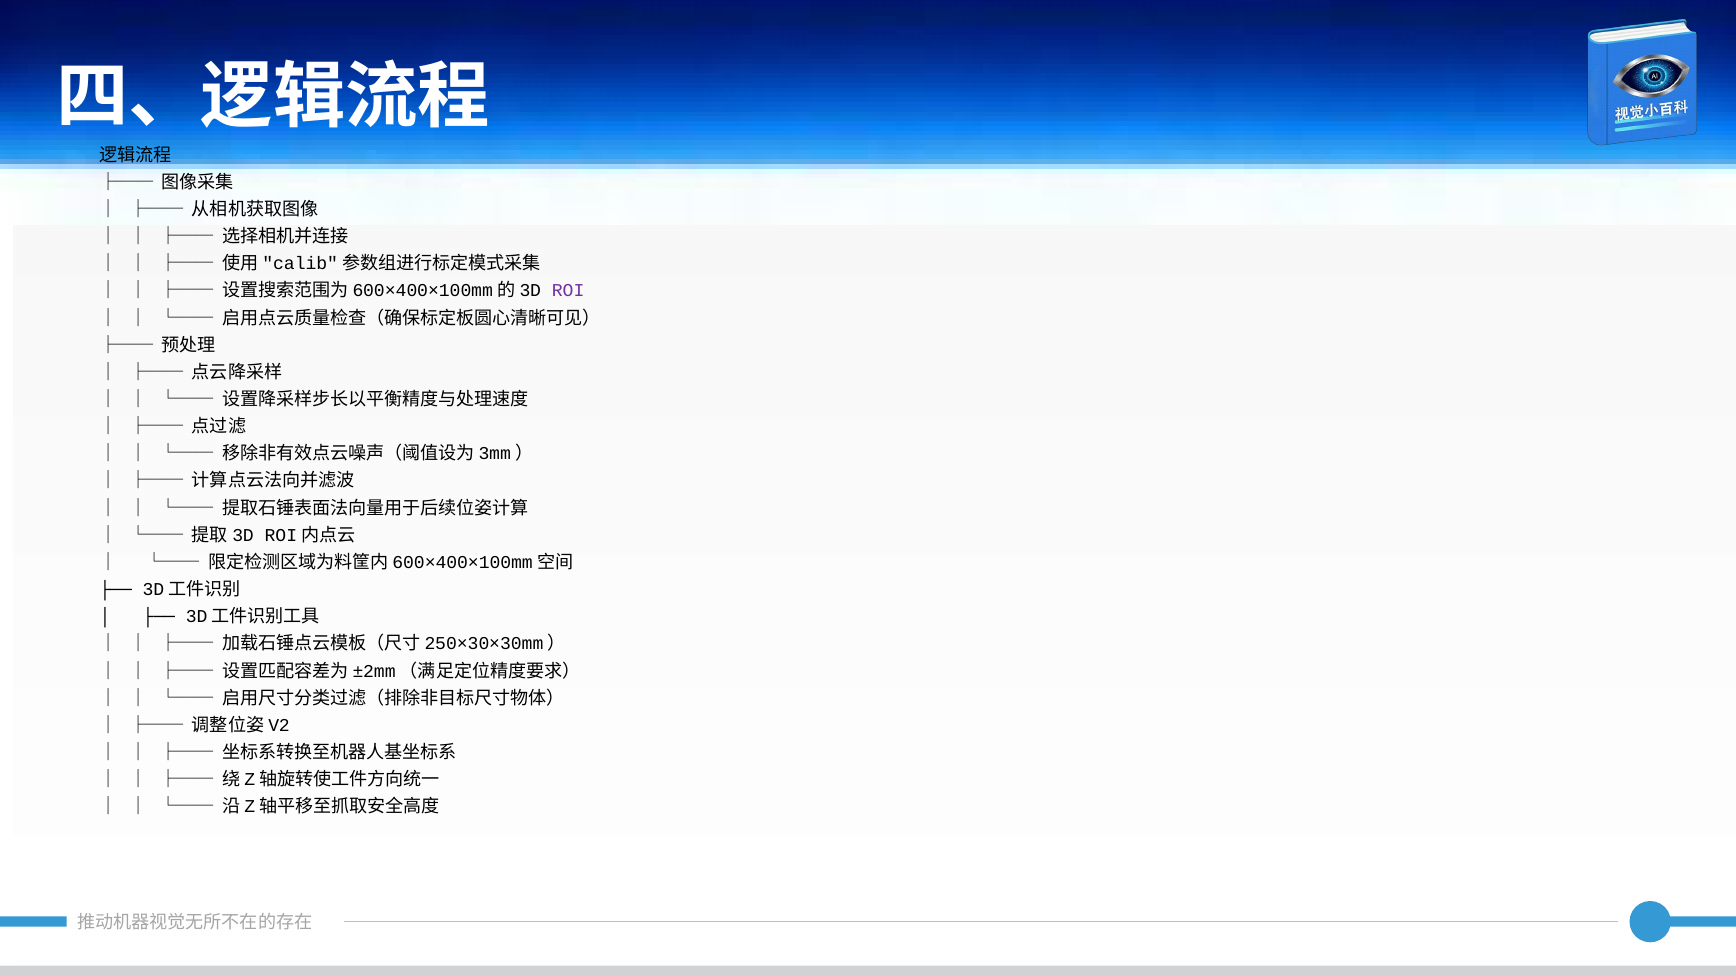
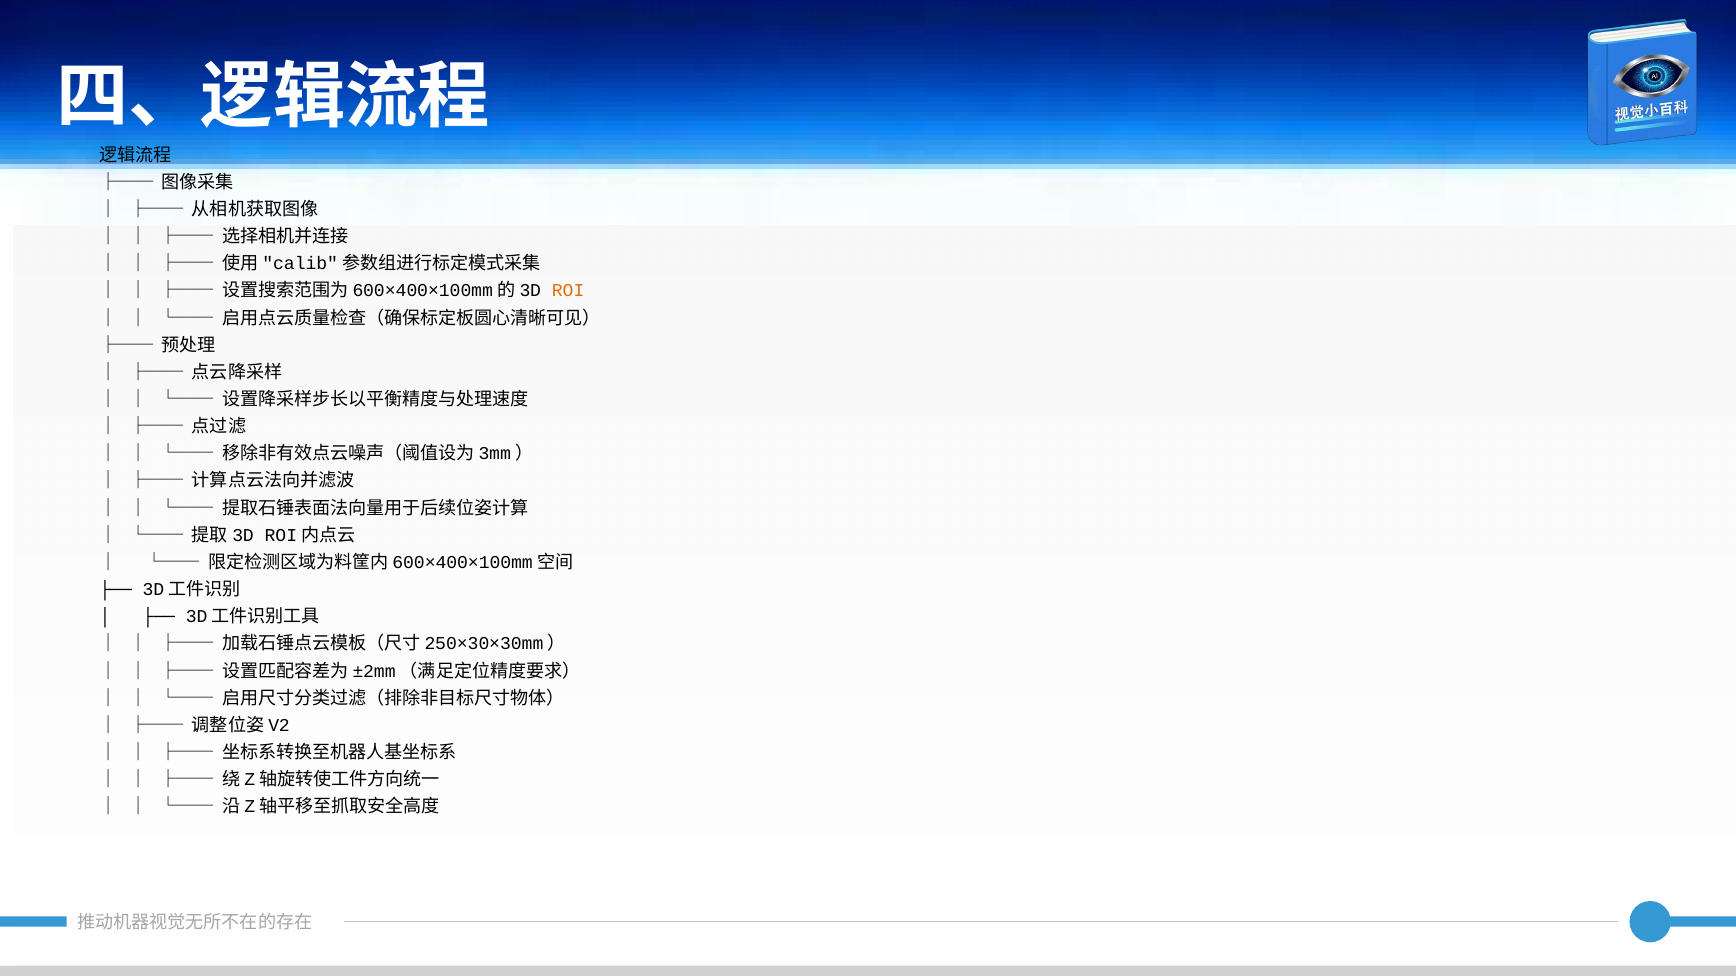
ROI colour: purple -> orange (568, 291)
